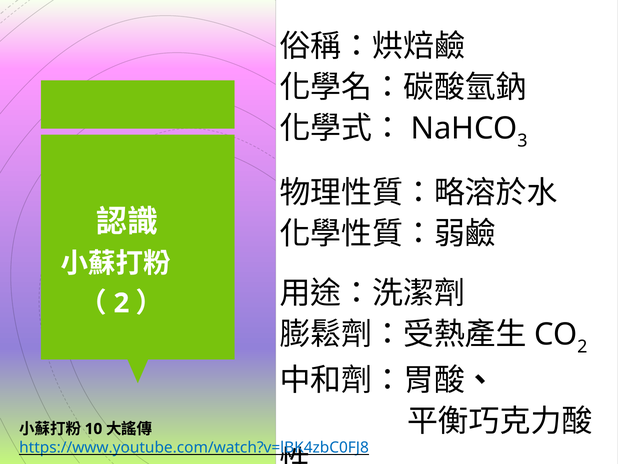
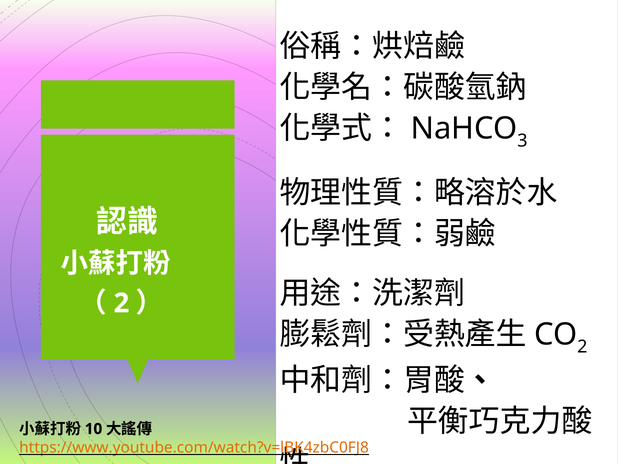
https://www.youtube.com/watch?v=lBK4zbC0FJ8 colour: blue -> orange (194, 447)
